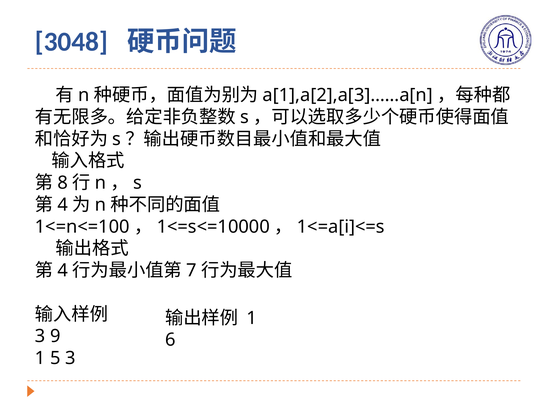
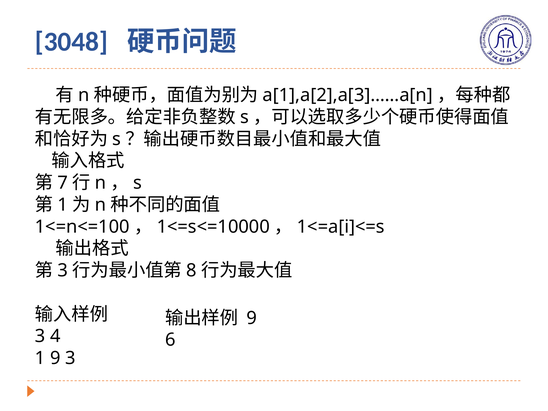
8: 8 -> 7 (63, 183)
4: 4 -> 1 (63, 205)
4: 4 -> 3 (63, 270)
7: 7 -> 8 (192, 270)
1: 1 -> 9 (252, 318)
9: 9 -> 4 (55, 336)
1 5: 5 -> 9 (55, 358)
